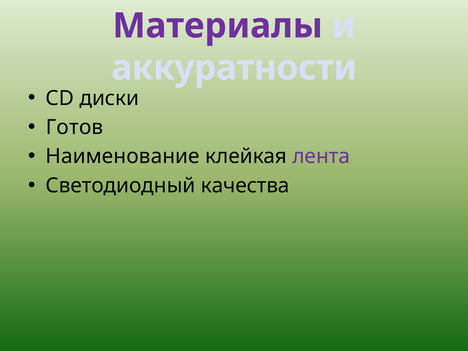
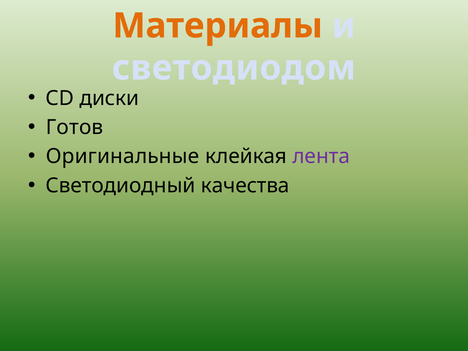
Материалы colour: purple -> orange (218, 26)
аккуратности: аккуратности -> светодиодом (234, 68)
Наименование: Наименование -> Оригинальные (123, 156)
